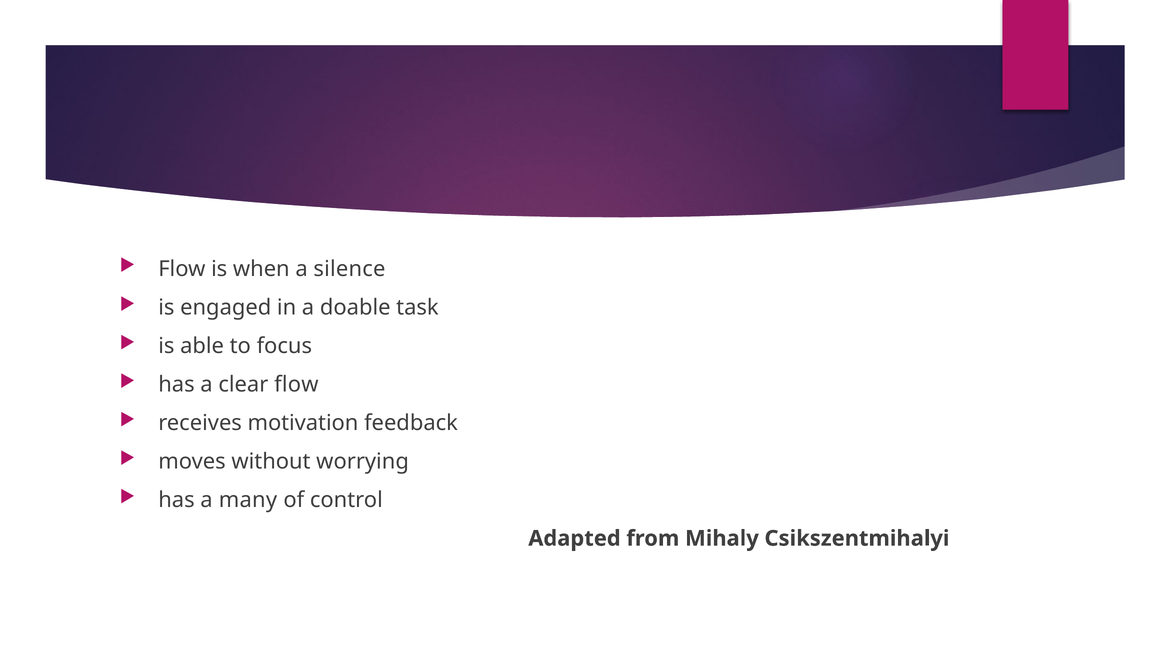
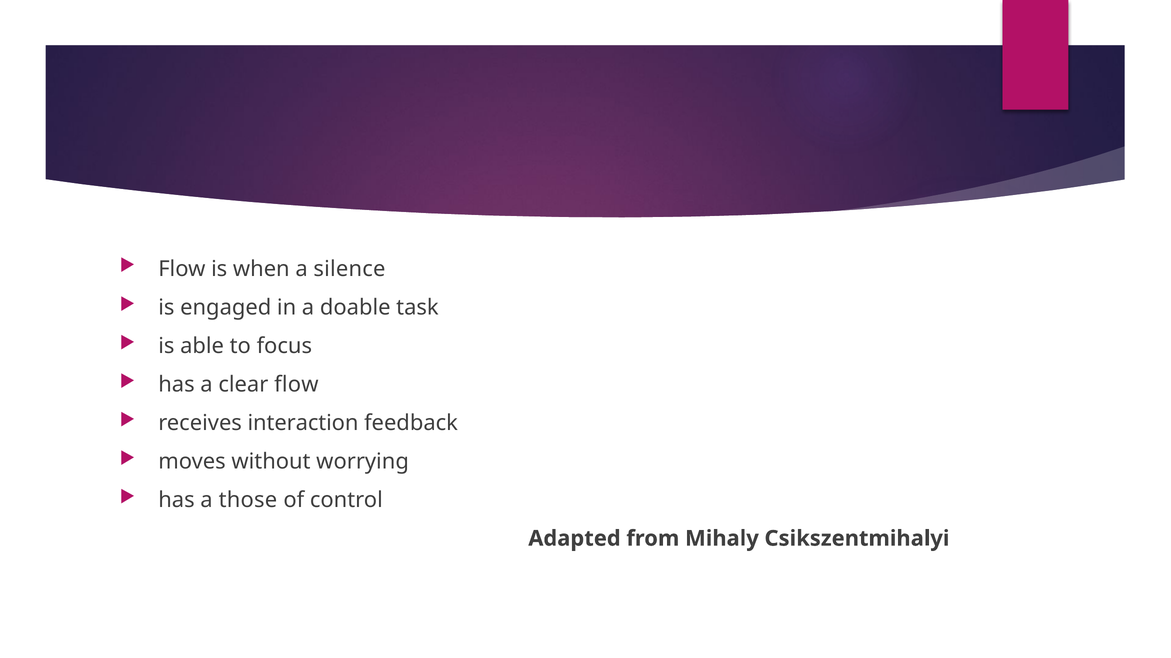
motivation: motivation -> interaction (303, 423)
many: many -> those (248, 500)
